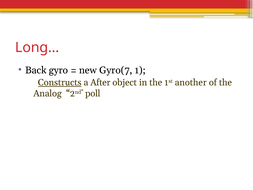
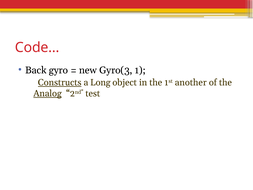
Long…: Long… -> Code… (37, 47)
Gyro(7: Gyro(7 -> Gyro(3 (116, 70)
After: After -> Long (100, 82)
Analog underline: none -> present (48, 93)
poll: poll -> test (93, 93)
